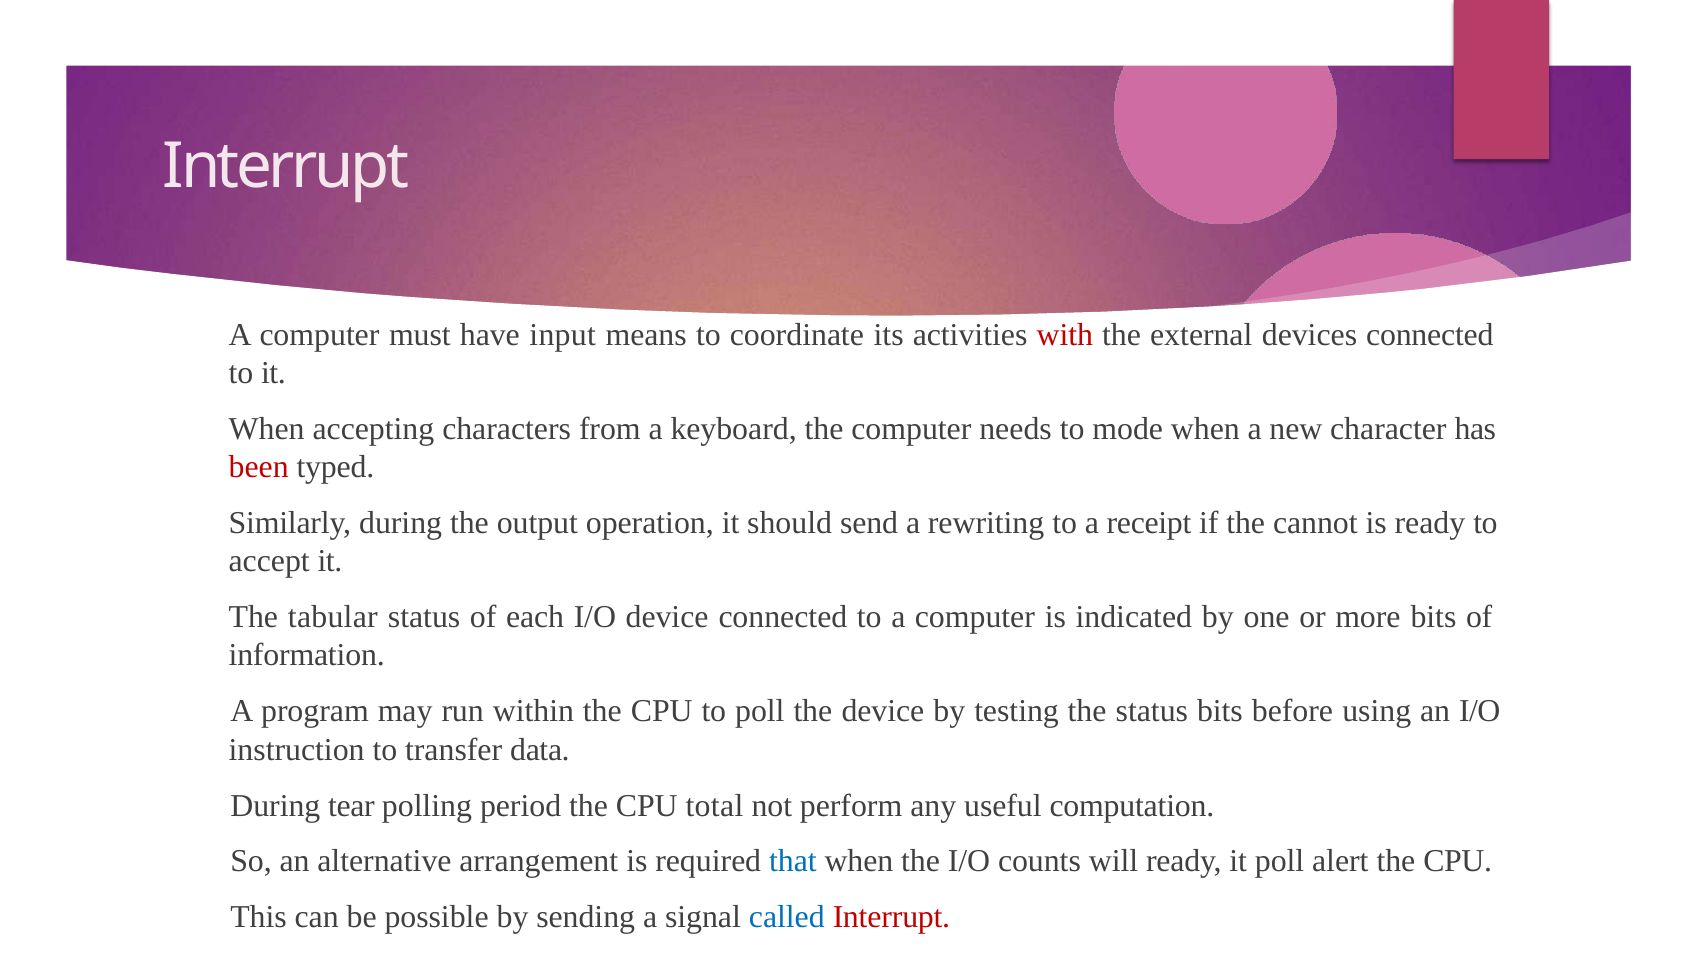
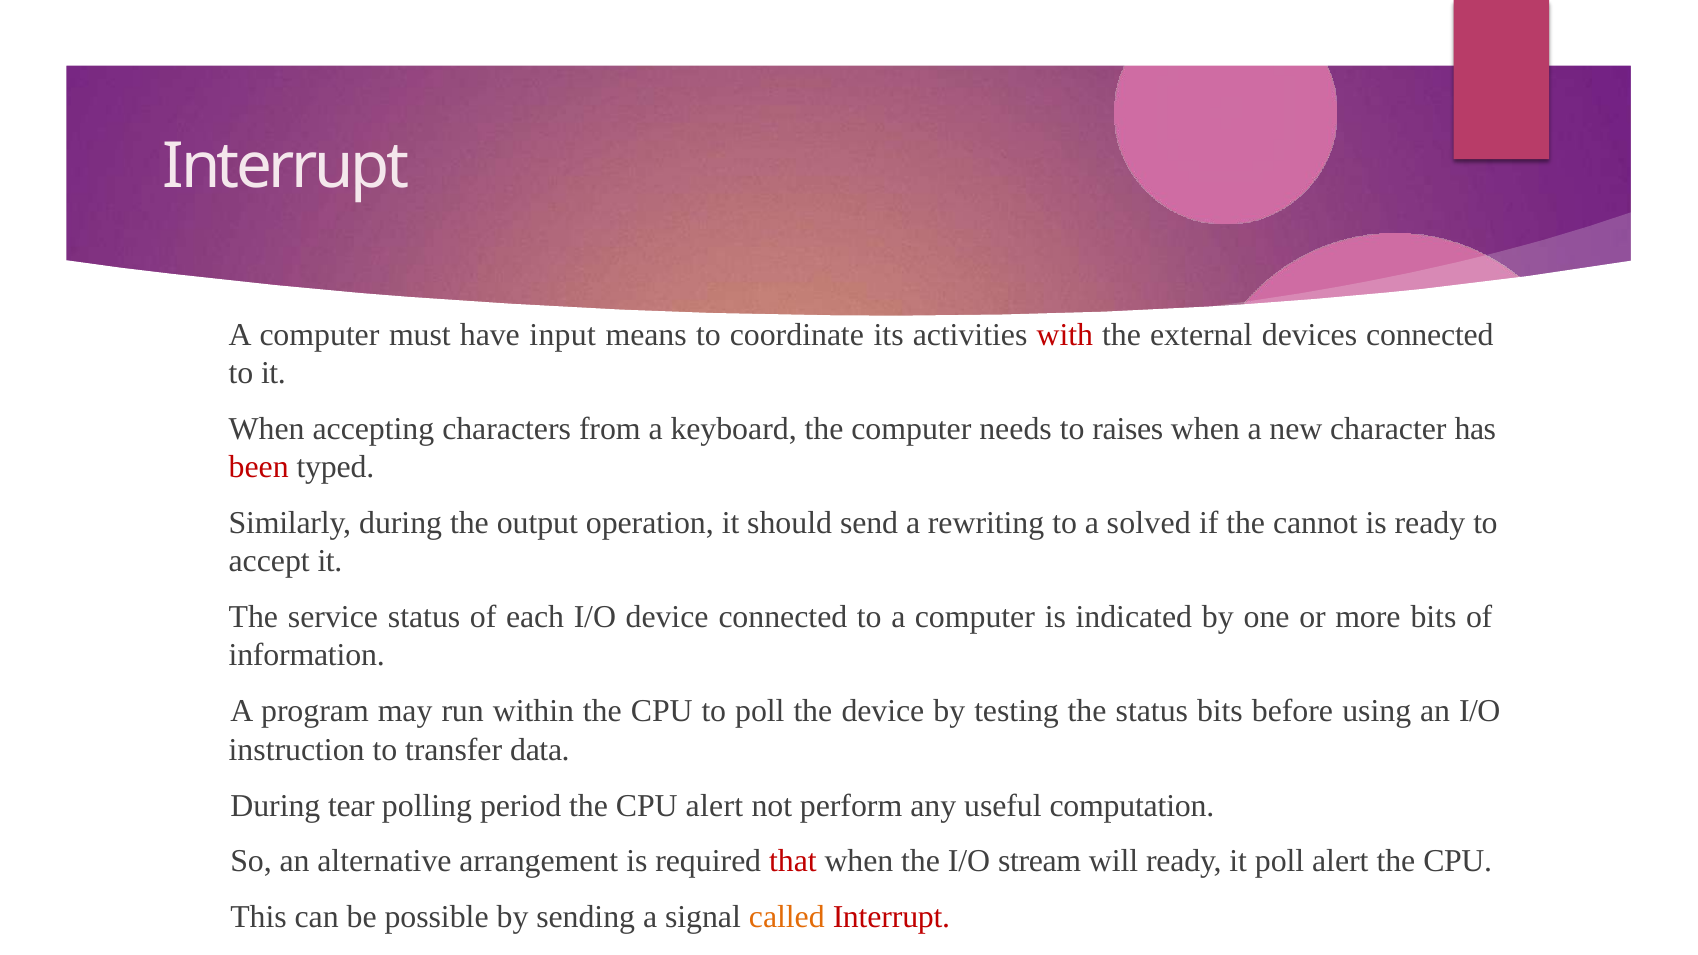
mode: mode -> raises (1128, 429)
receipt: receipt -> solved (1149, 523)
tabular: tabular -> service (333, 617)
CPU total: total -> alert (714, 806)
that colour: blue -> red (793, 862)
counts: counts -> stream (1040, 862)
called colour: blue -> orange (787, 917)
